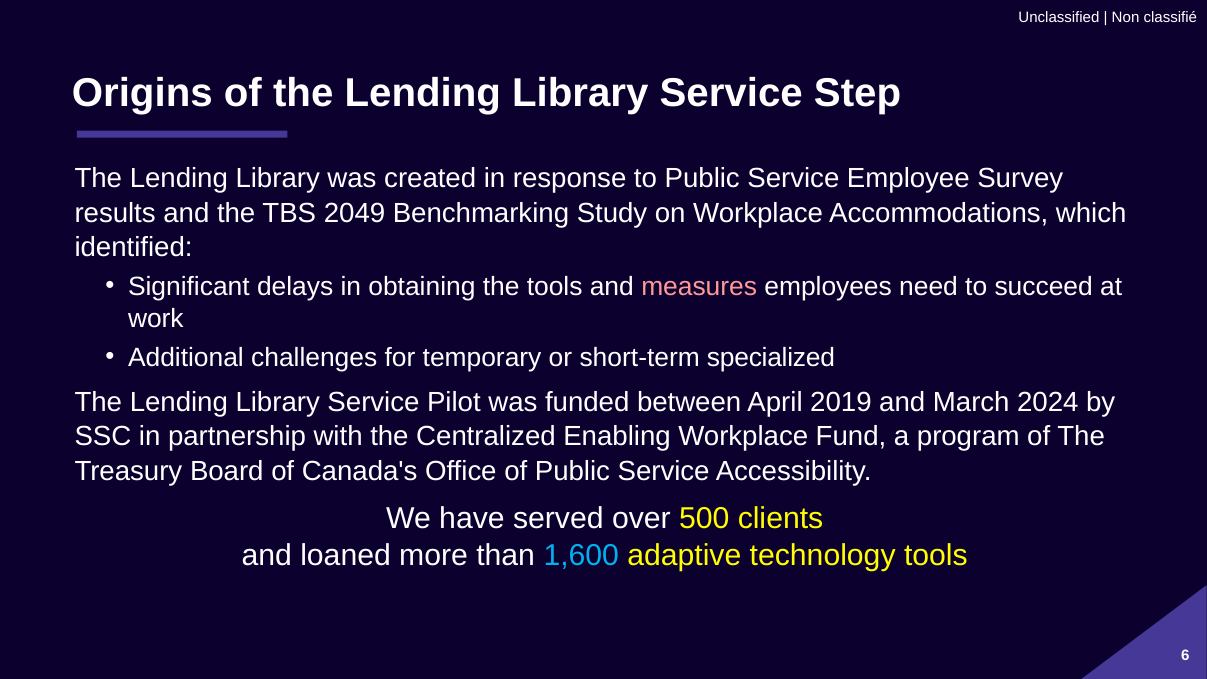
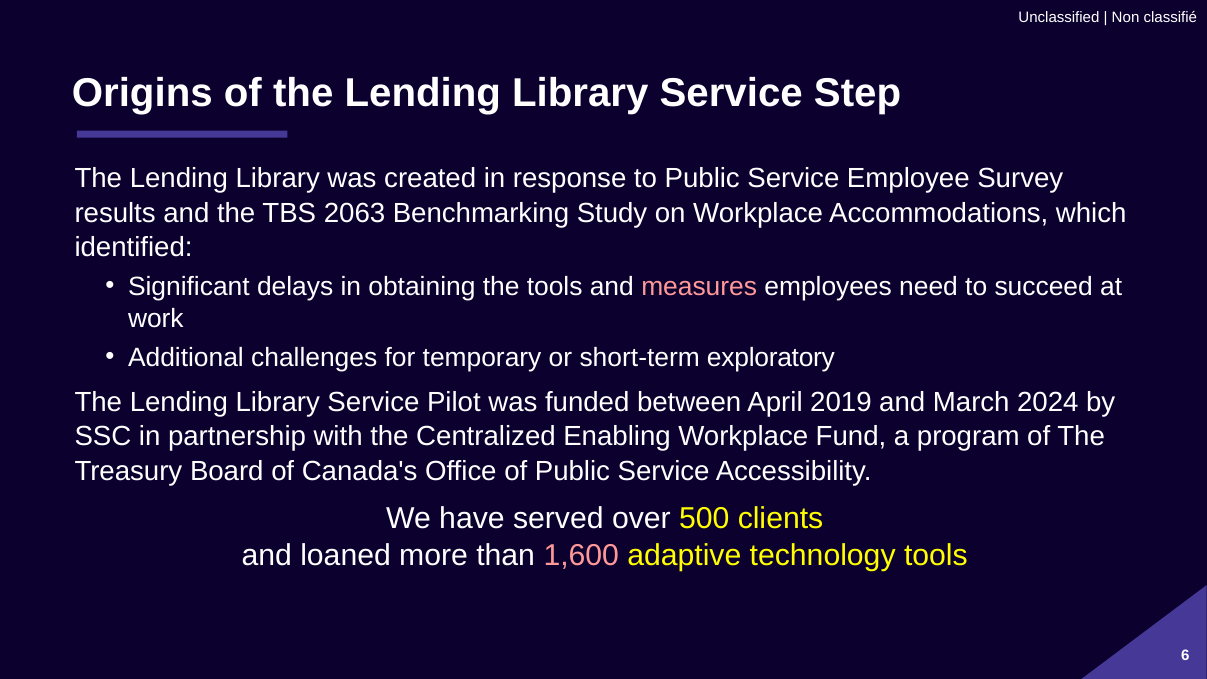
2049: 2049 -> 2063 (355, 213)
specialized: specialized -> exploratory (771, 357)
1,600 colour: light blue -> pink (581, 556)
